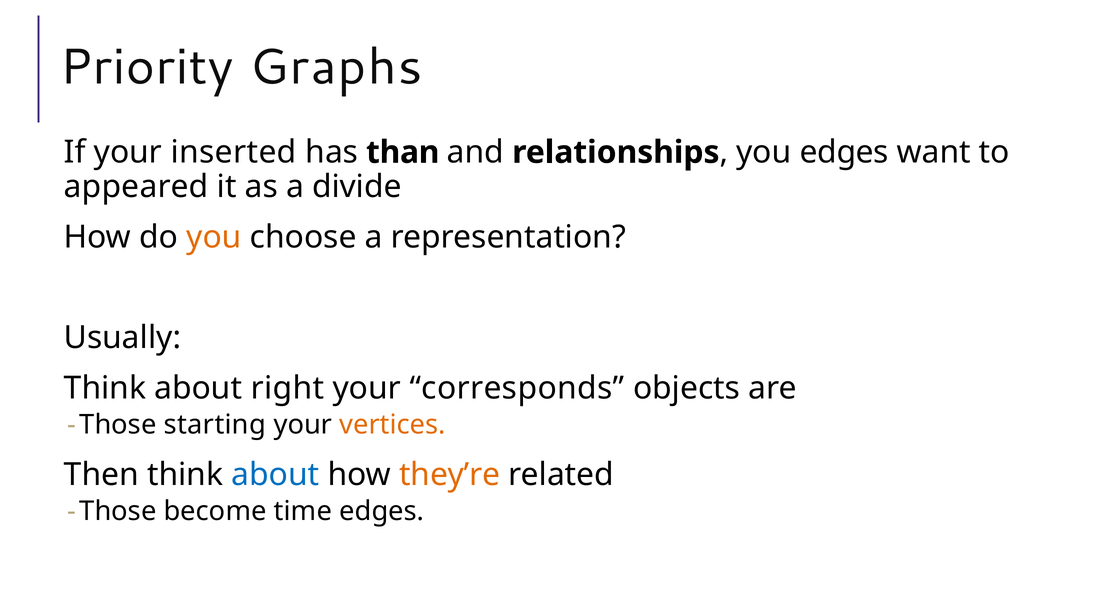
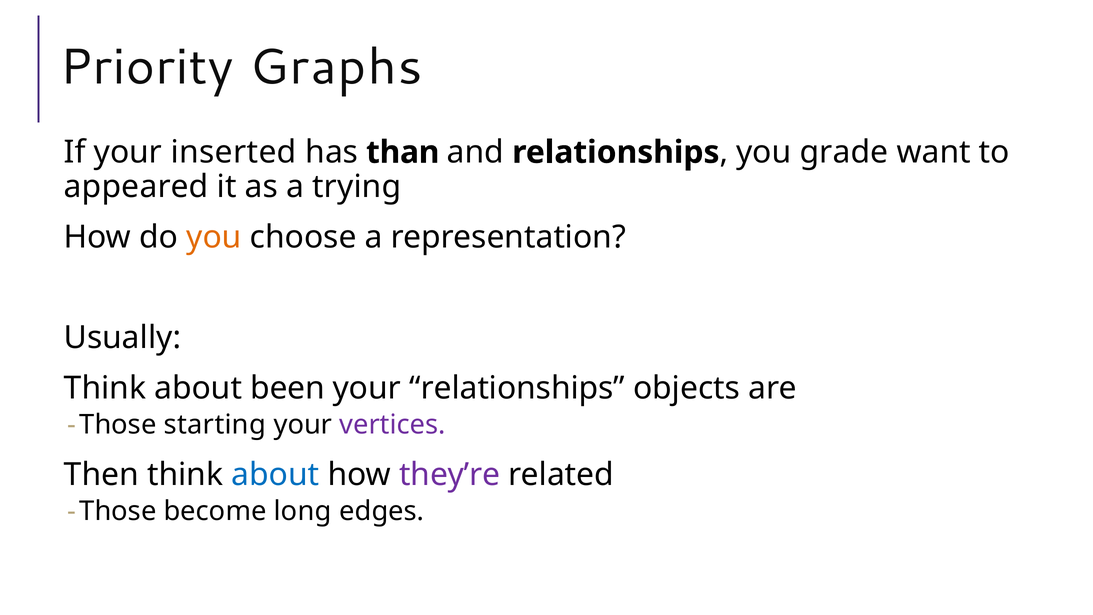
you edges: edges -> grade (844, 152)
divide: divide -> trying (357, 187)
right: right -> been (288, 388)
your corresponds: corresponds -> relationships (517, 388)
vertices colour: orange -> purple (392, 424)
they’re colour: orange -> purple (450, 475)
time: time -> long (303, 511)
